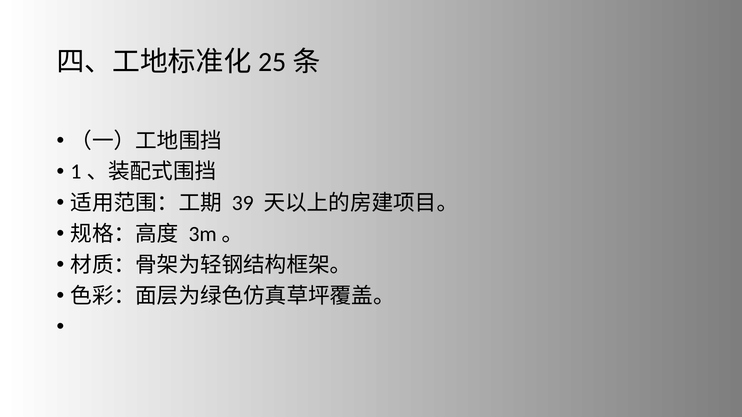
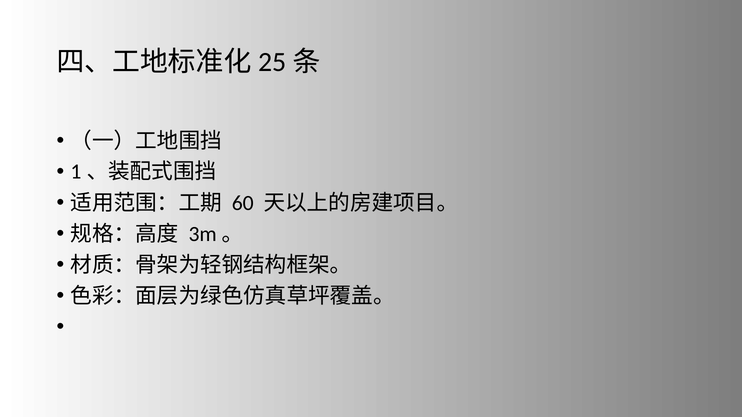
39: 39 -> 60 (243, 203)
